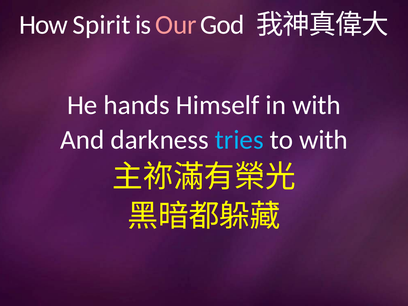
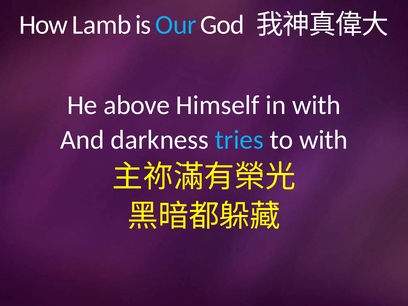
Spirit: Spirit -> Lamb (102, 25)
Our colour: pink -> light blue (176, 25)
hands: hands -> above (137, 105)
